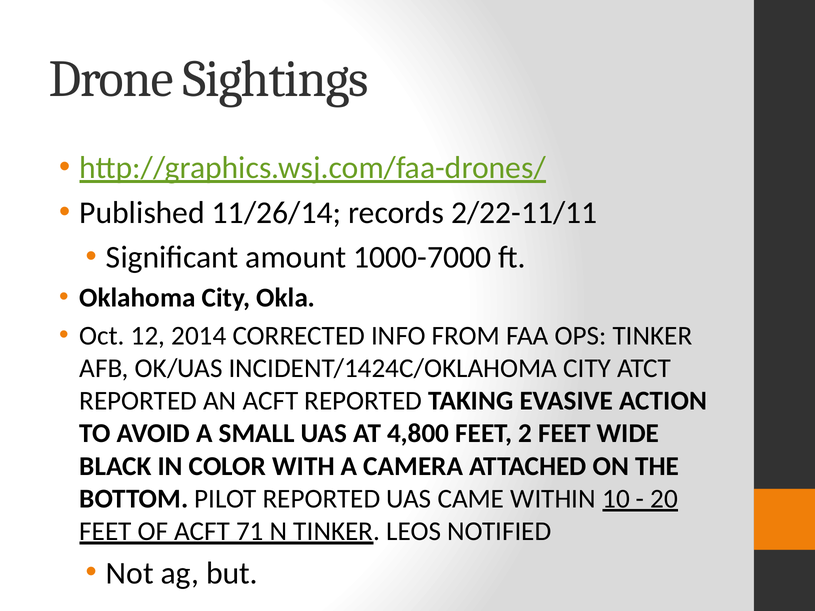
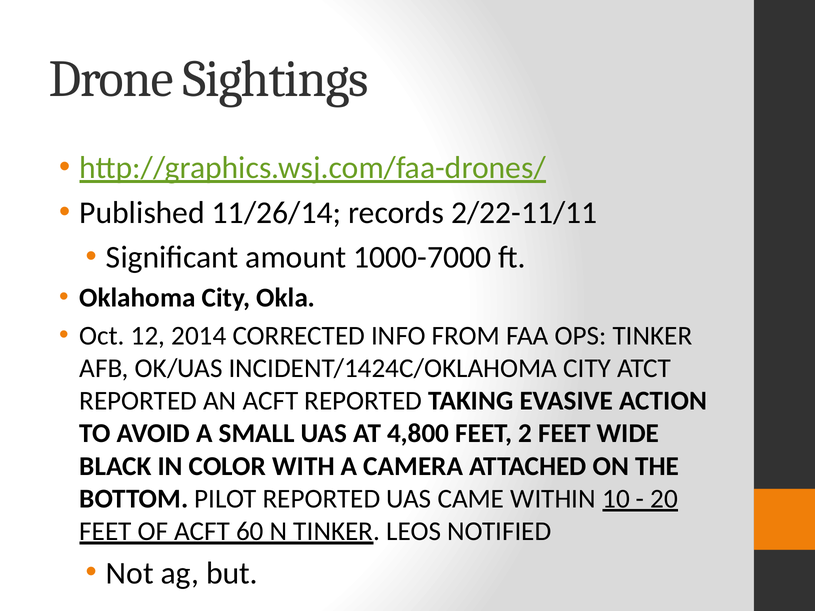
71: 71 -> 60 (250, 531)
